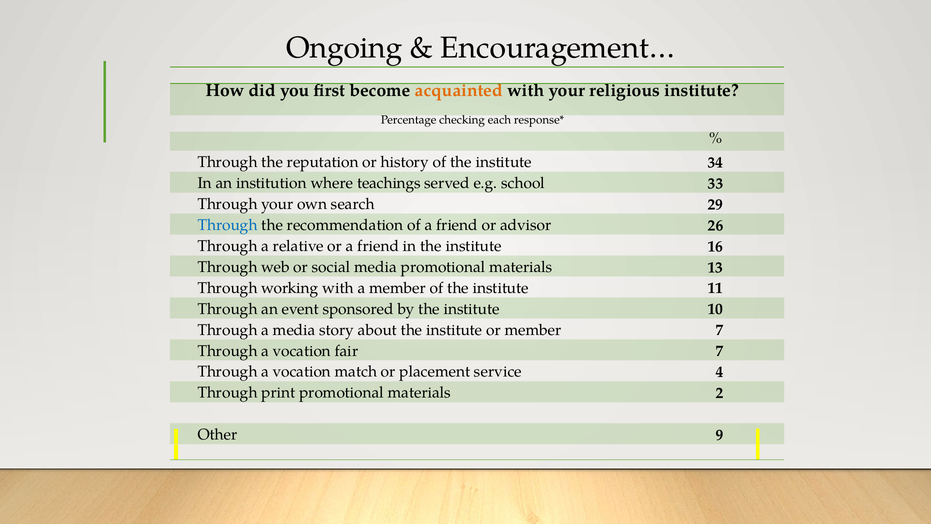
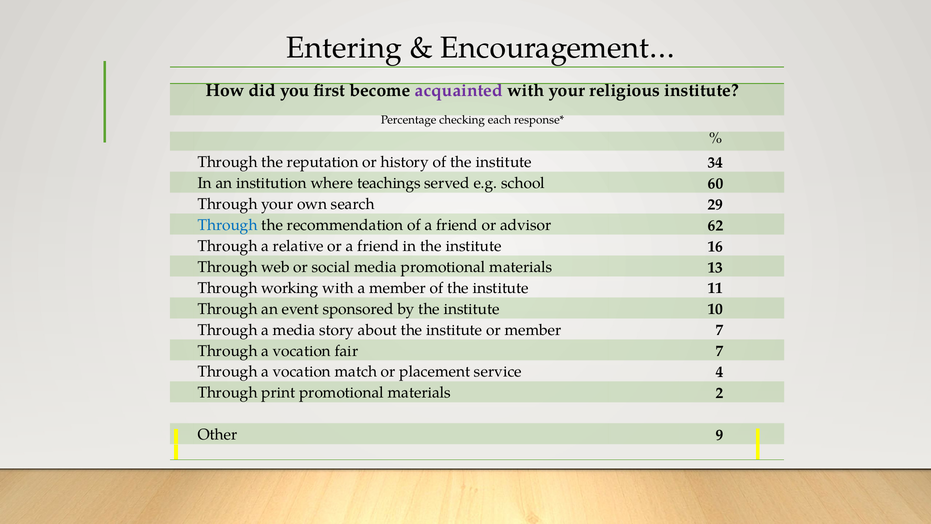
Ongoing: Ongoing -> Entering (344, 48)
acquainted colour: orange -> purple (459, 90)
33: 33 -> 60 (716, 183)
26: 26 -> 62 (716, 225)
